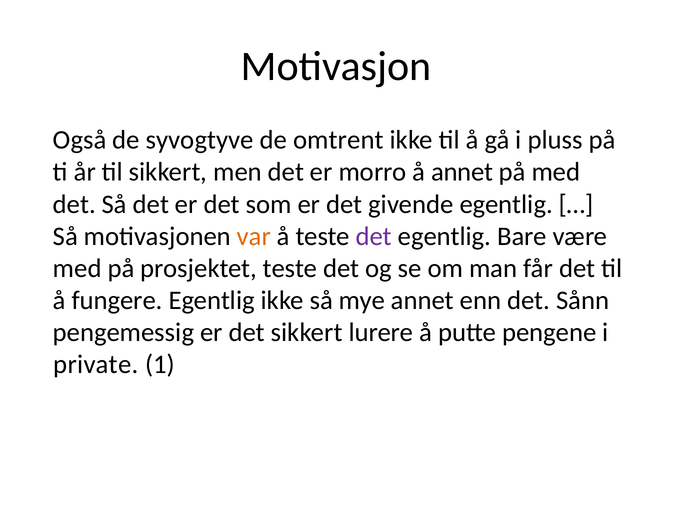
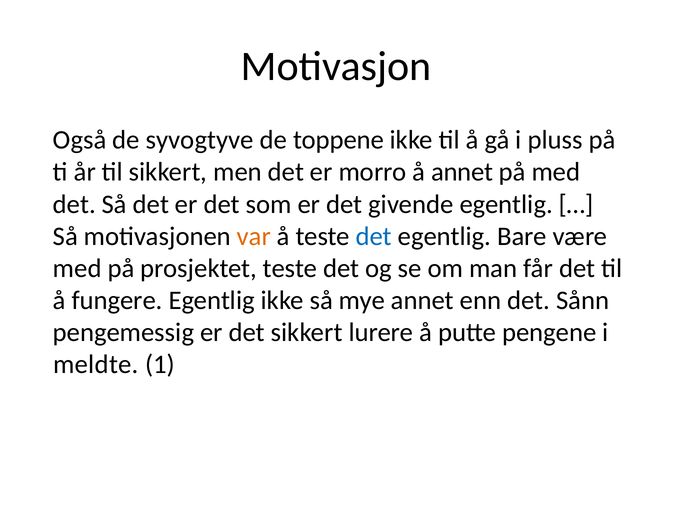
omtrent: omtrent -> toppene (339, 140)
det colour: purple -> blue (374, 236)
private: private -> meldte (96, 364)
